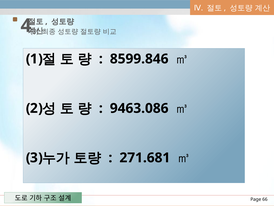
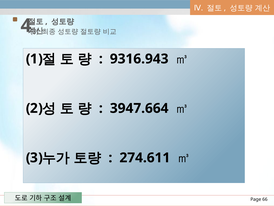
8599.846: 8599.846 -> 9316.943 (139, 59)
9463.086: 9463.086 -> 3947.664 (139, 108)
271.681: 271.681 -> 274.611 (145, 157)
